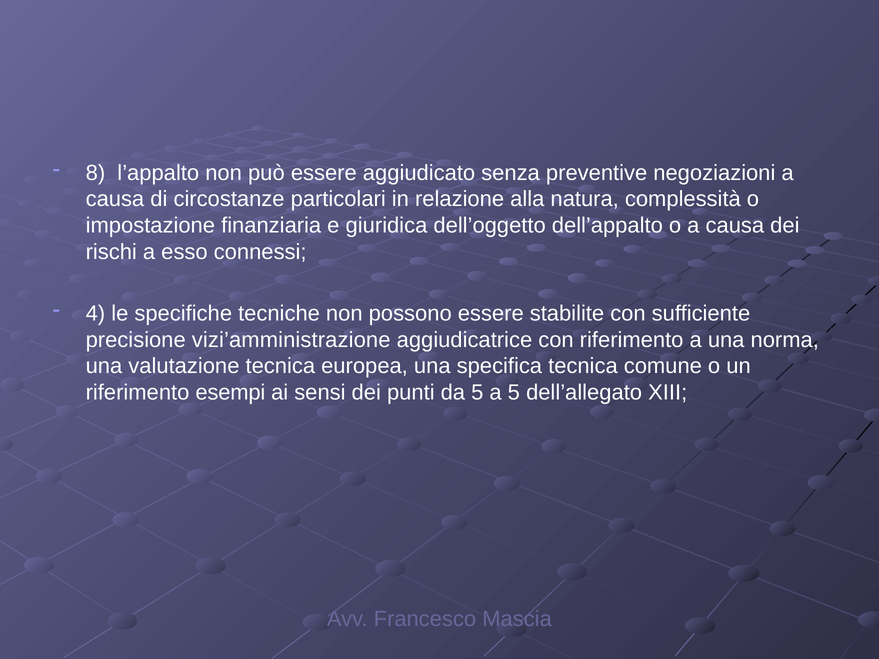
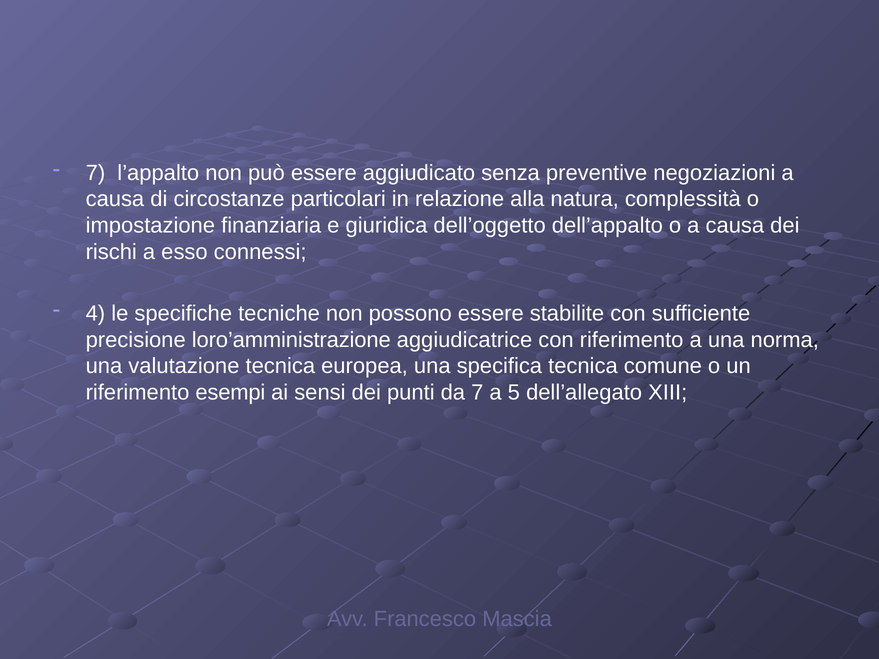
8: 8 -> 7 (95, 173)
vizi’amministrazione: vizi’amministrazione -> loro’amministrazione (291, 340)
da 5: 5 -> 7 (477, 393)
